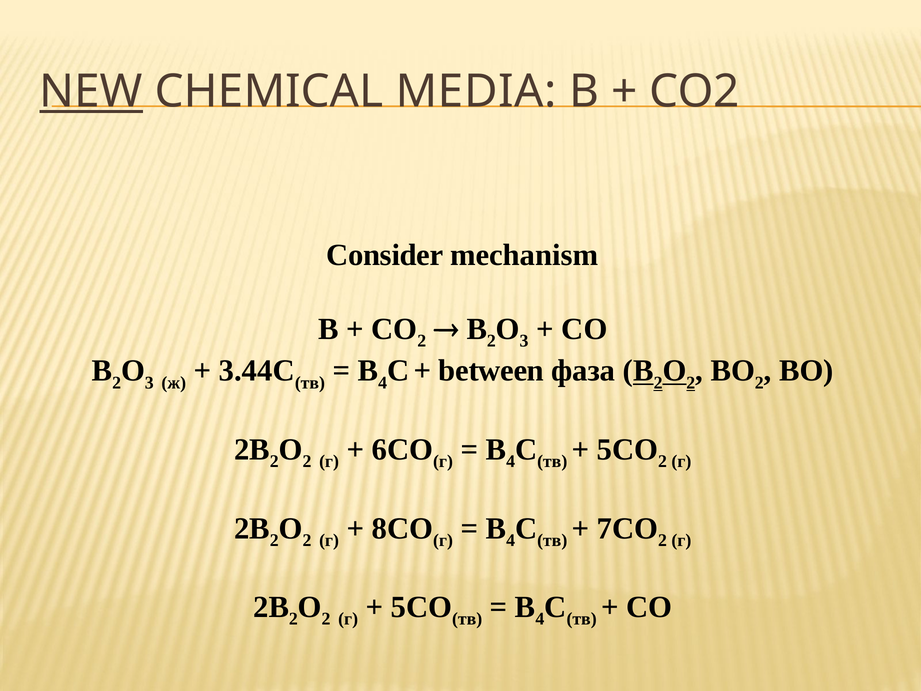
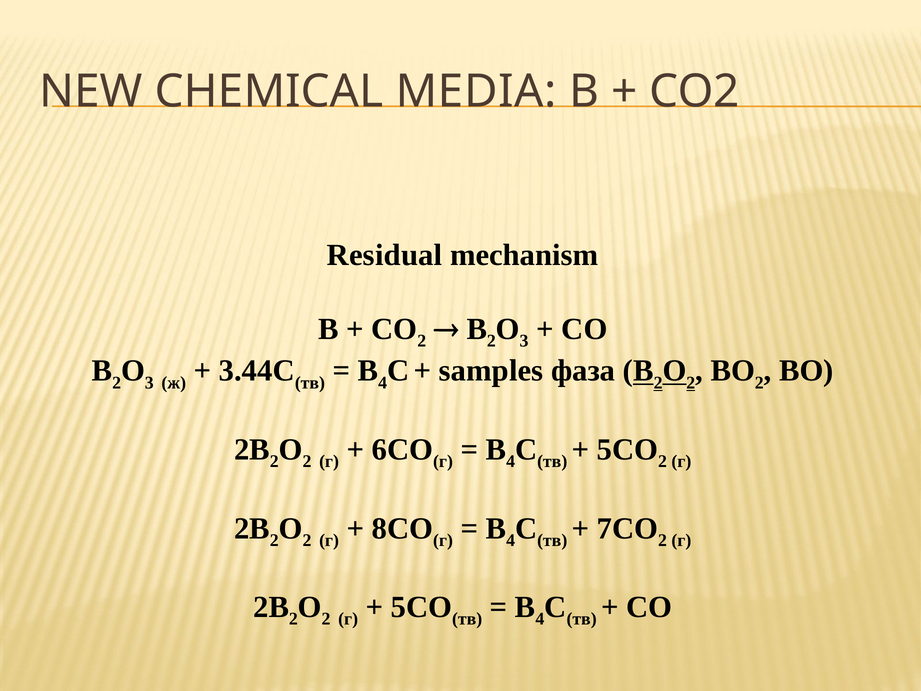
NEW underline: present -> none (91, 92)
Consider: Consider -> Residual (385, 255)
between: between -> samples (491, 371)
